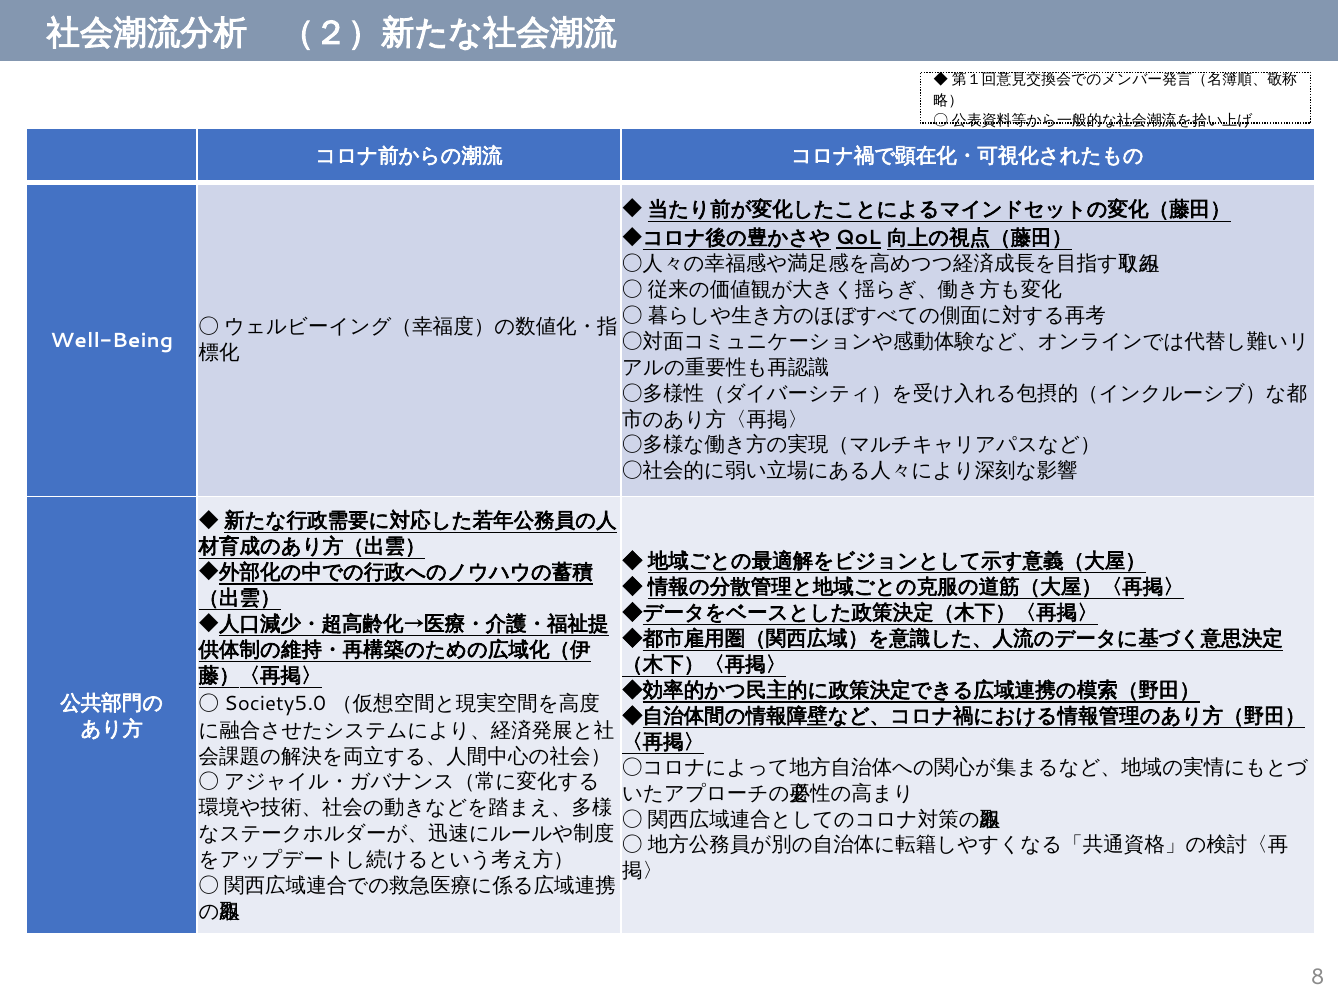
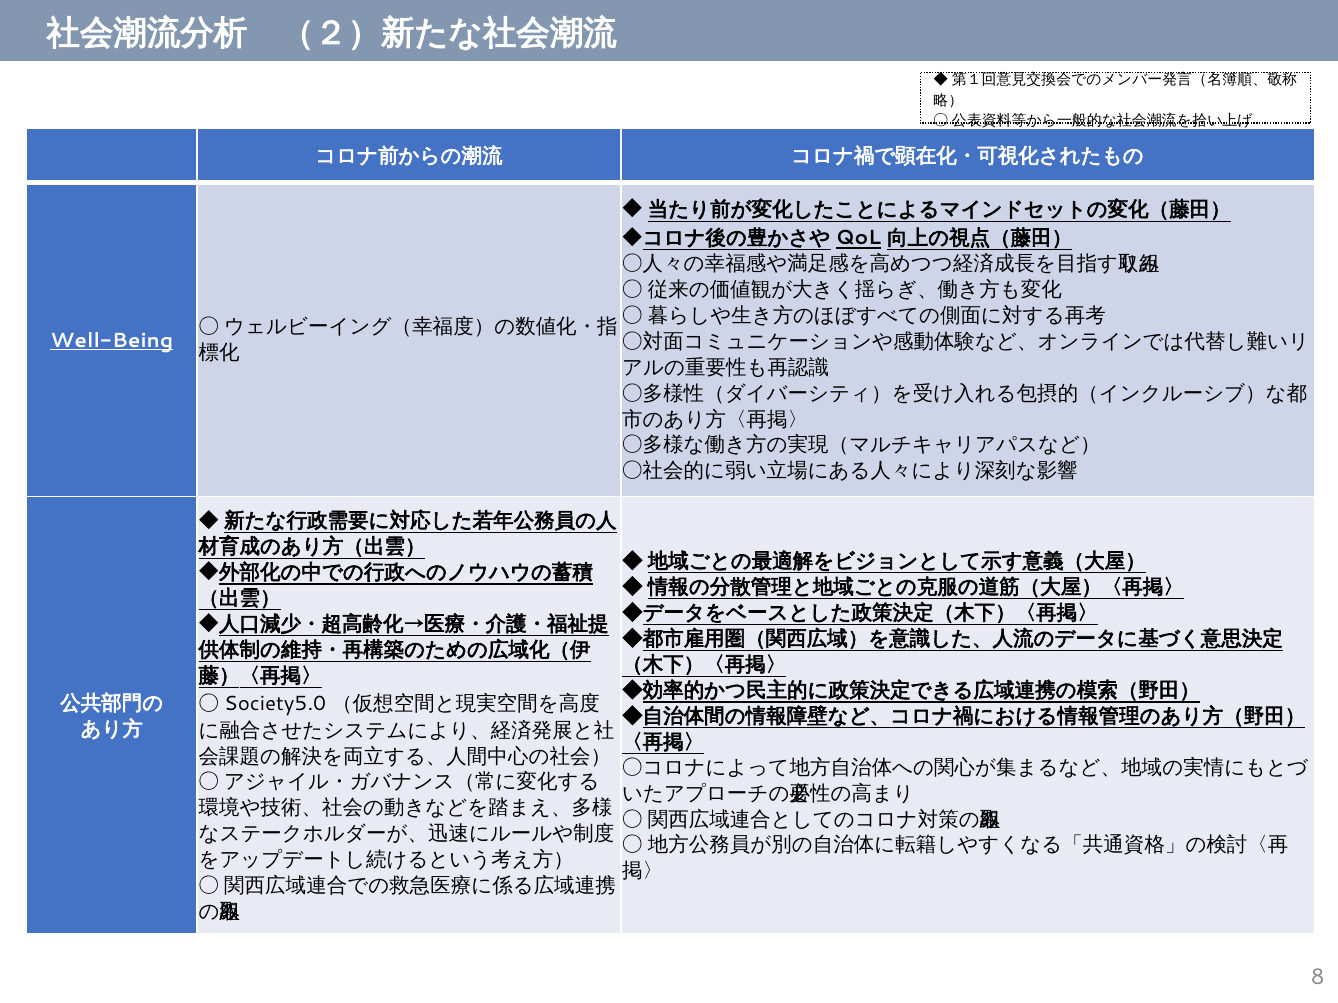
Well-Being underline: none -> present (112, 341)
